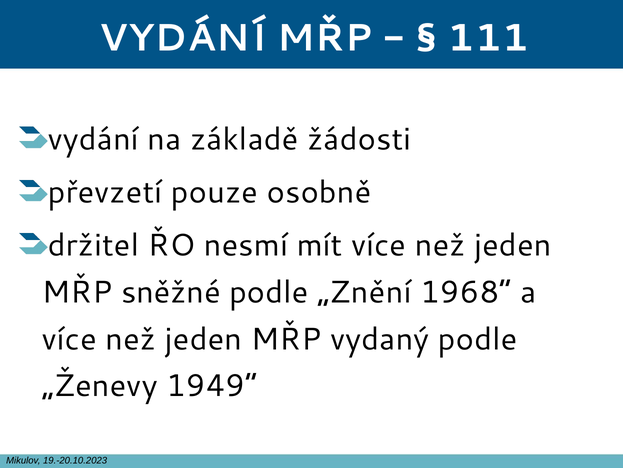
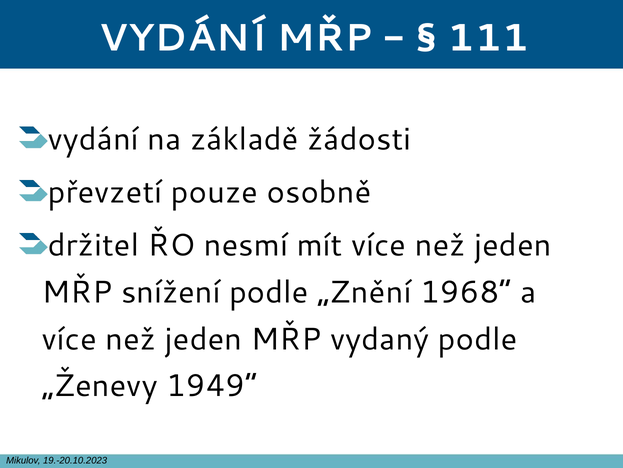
sněžné: sněžné -> snížení (171, 292)
